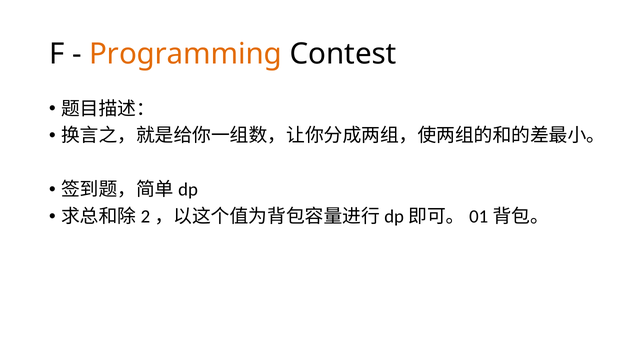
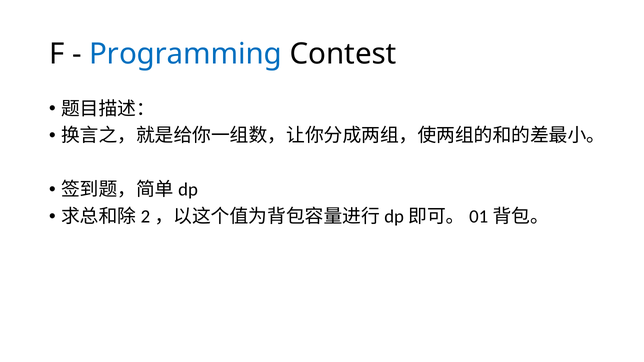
Programming colour: orange -> blue (186, 54)
